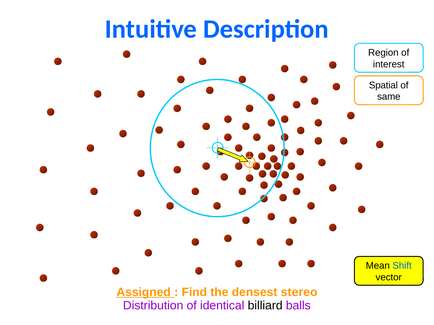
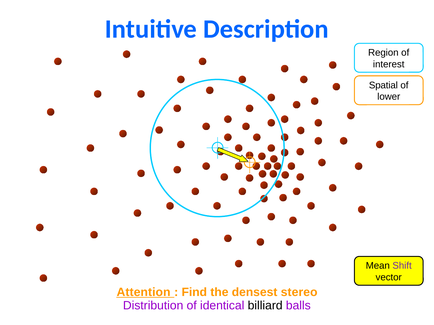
same: same -> lower (389, 97)
Shift colour: blue -> purple (402, 266)
Assigned: Assigned -> Attention (144, 293)
